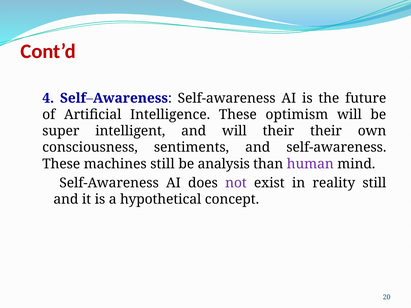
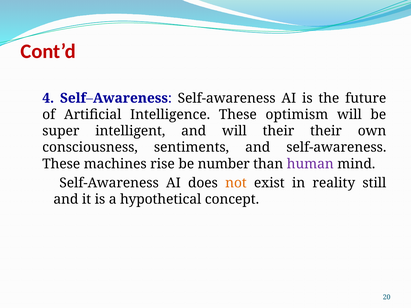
machines still: still -> rise (163, 164)
analysis: analysis -> number (224, 164)
not colour: purple -> orange (236, 183)
